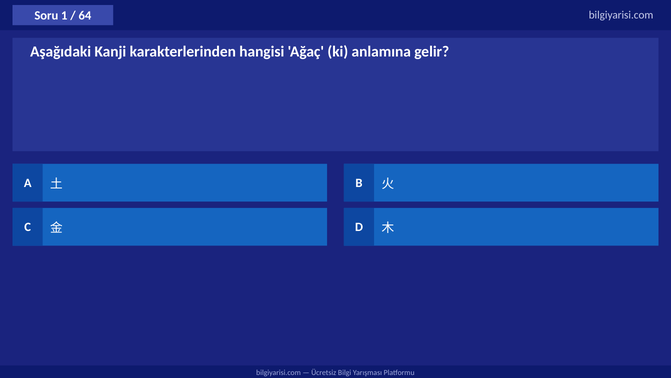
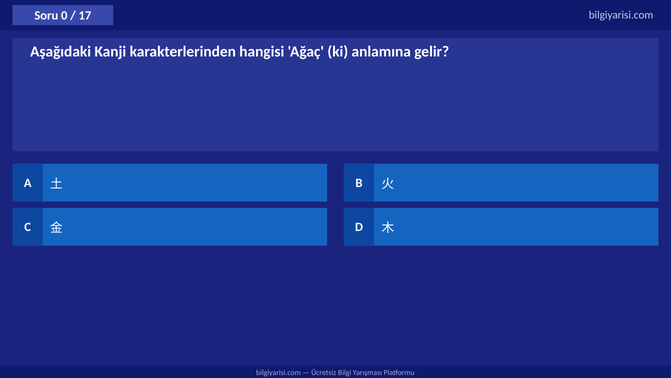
1: 1 -> 0 (64, 15)
64: 64 -> 17 (85, 15)
